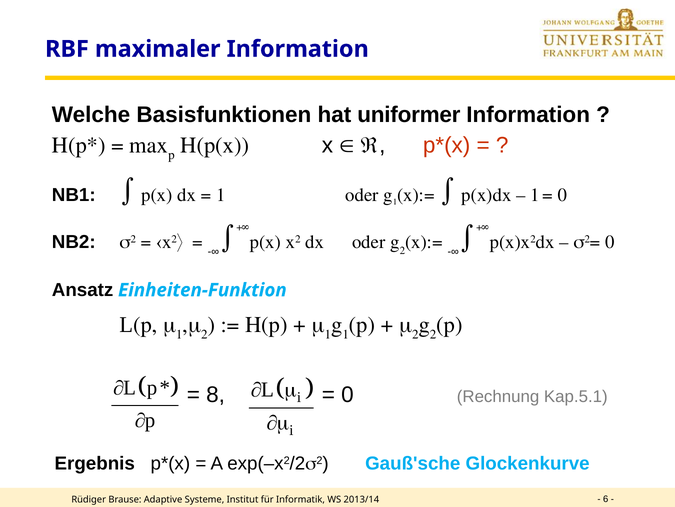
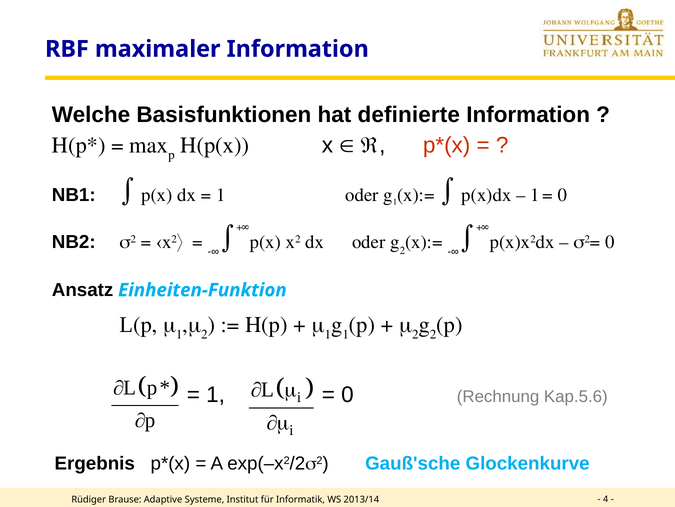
uniformer: uniformer -> definierte (409, 115)
8: 8 -> 1 (216, 394)
Kap.5.1: Kap.5.1 -> Kap.5.6 (576, 396)
6: 6 -> 4 (606, 499)
